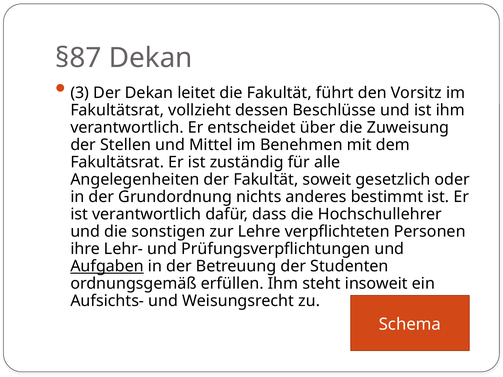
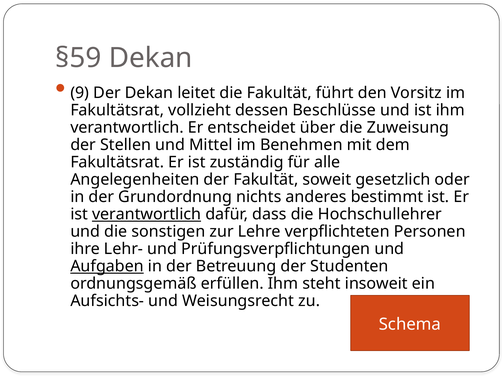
§87: §87 -> §59 (78, 58)
3: 3 -> 9 (80, 93)
verantwortlich underline: none -> present (147, 214)
